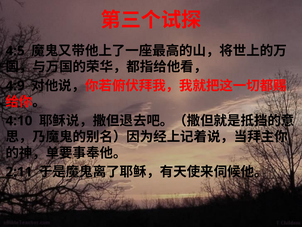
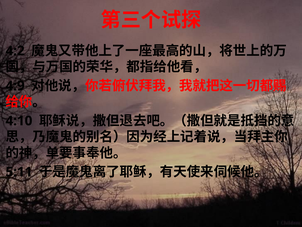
4:5: 4:5 -> 4:2 (15, 51)
2:11: 2:11 -> 5:11 (19, 172)
